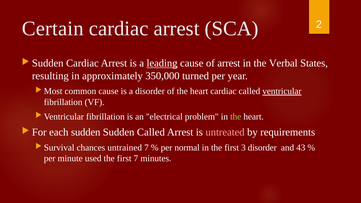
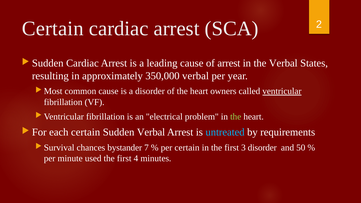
leading underline: present -> none (162, 63)
350,000 turned: turned -> verbal (196, 76)
heart cardiac: cardiac -> owners (223, 91)
each sudden: sudden -> certain (86, 132)
Sudden Called: Called -> Verbal (151, 132)
untreated colour: pink -> light blue (225, 132)
untrained: untrained -> bystander (125, 148)
per normal: normal -> certain (187, 148)
43: 43 -> 50 (301, 148)
first 7: 7 -> 4 (136, 158)
